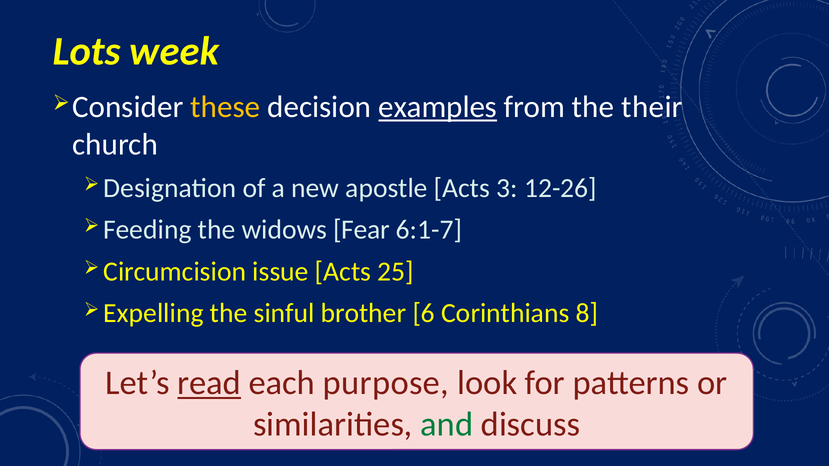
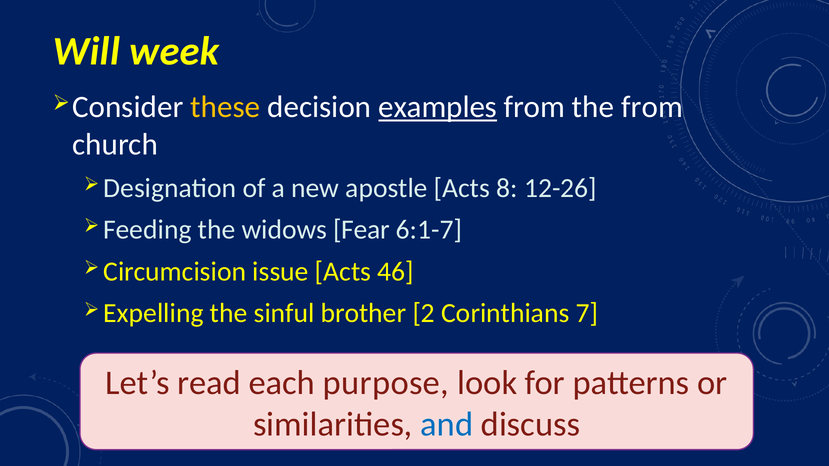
Lots: Lots -> Will (86, 51)
the their: their -> from (652, 107)
3: 3 -> 8 (507, 188)
25: 25 -> 46 (396, 272)
6: 6 -> 2 (424, 314)
8: 8 -> 7 (587, 314)
read underline: present -> none (209, 383)
and colour: green -> blue (447, 425)
